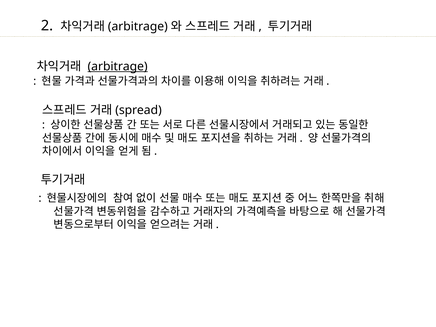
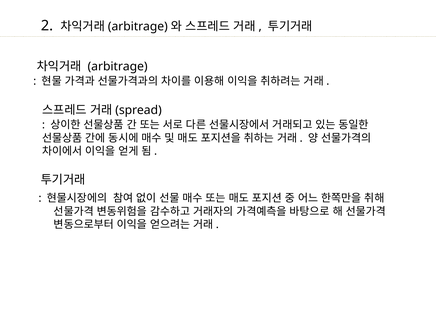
arbitrage underline: present -> none (118, 66)
